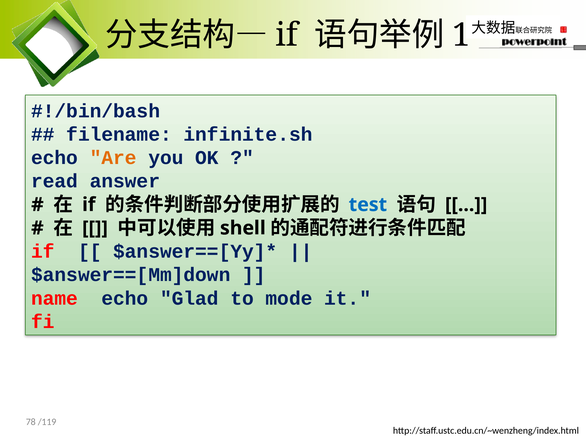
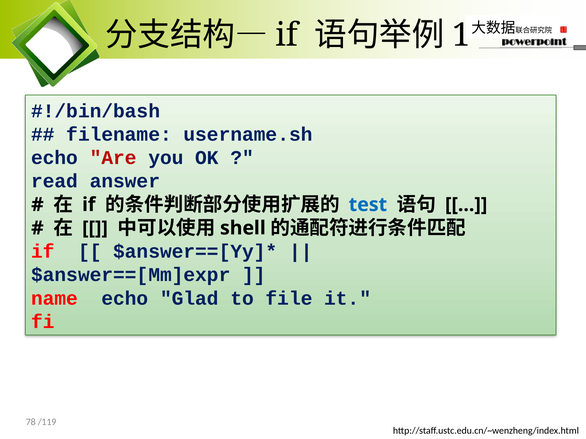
infinite.sh: infinite.sh -> username.sh (248, 135)
Are colour: orange -> red (113, 158)
$answer==[Mm]down: $answer==[Mm]down -> $answer==[Mm]expr (131, 275)
mode: mode -> file (289, 299)
